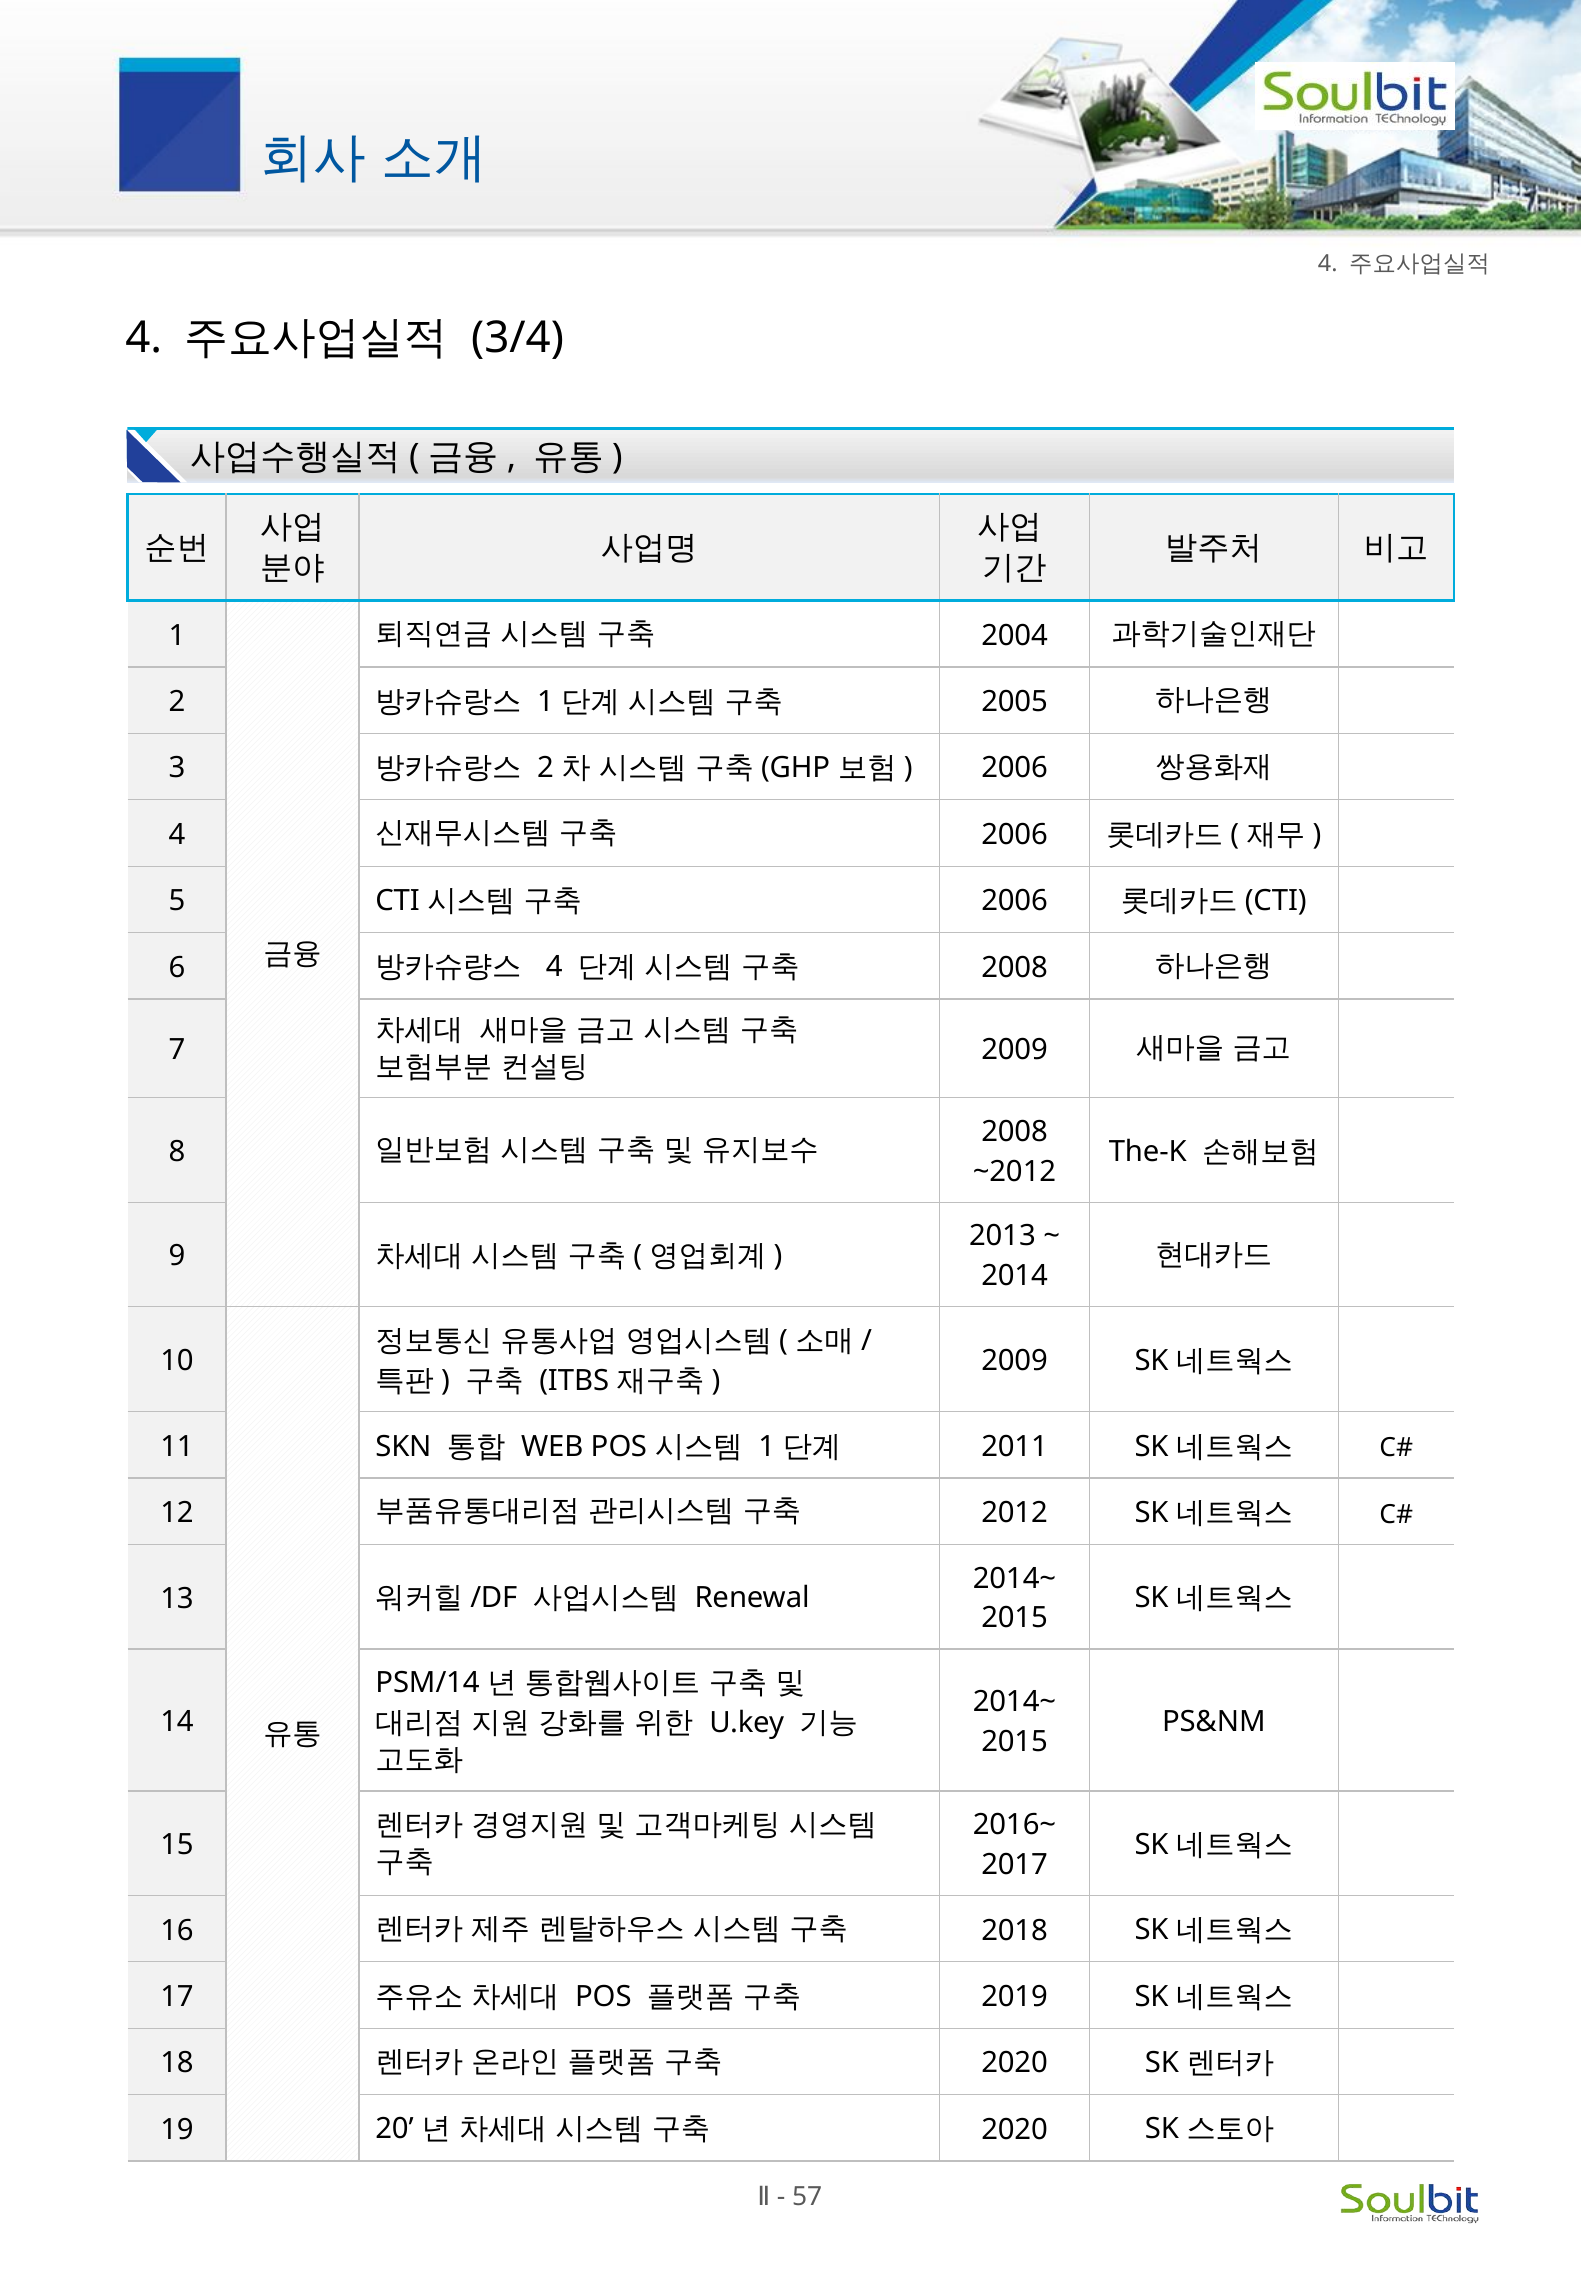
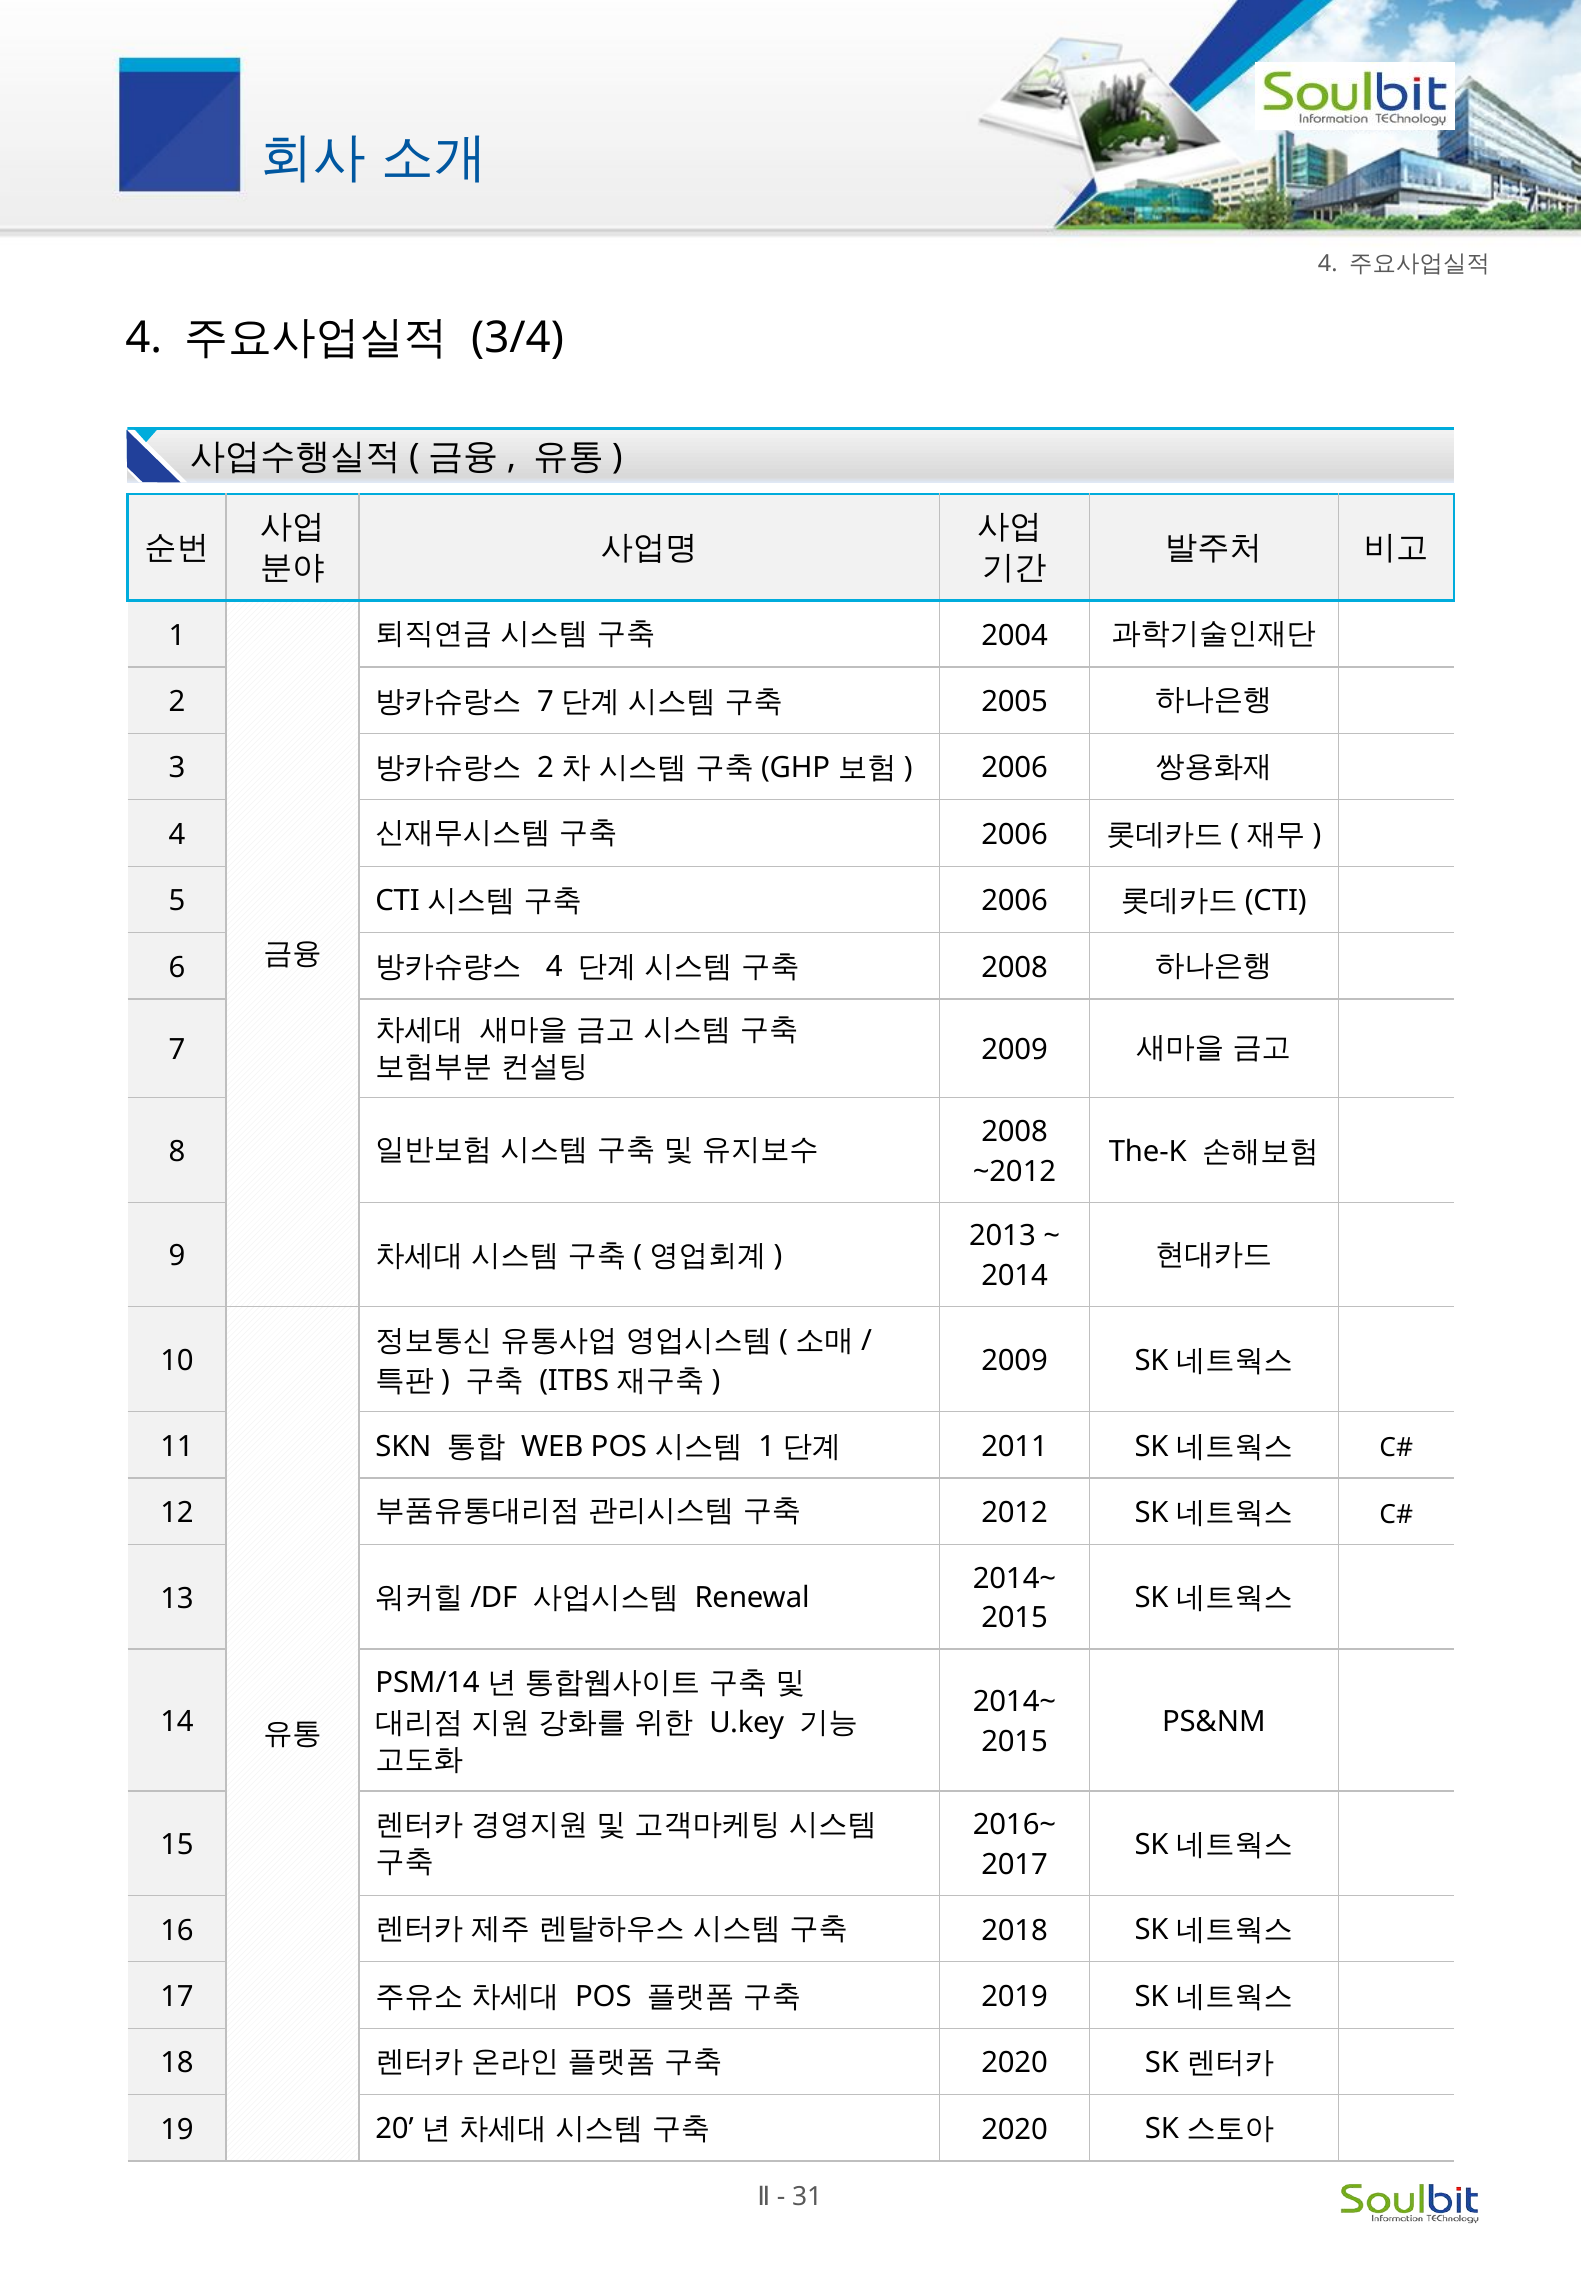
1: 1 -> 7 (545, 702)
57: 57 -> 31 (807, 2197)
